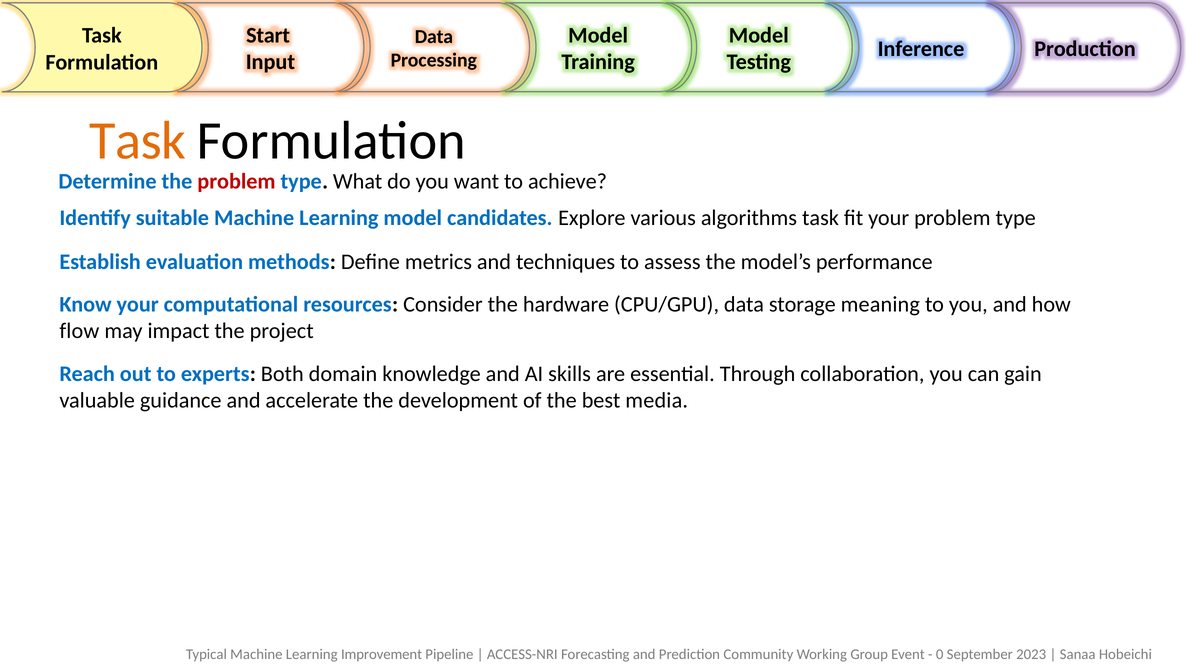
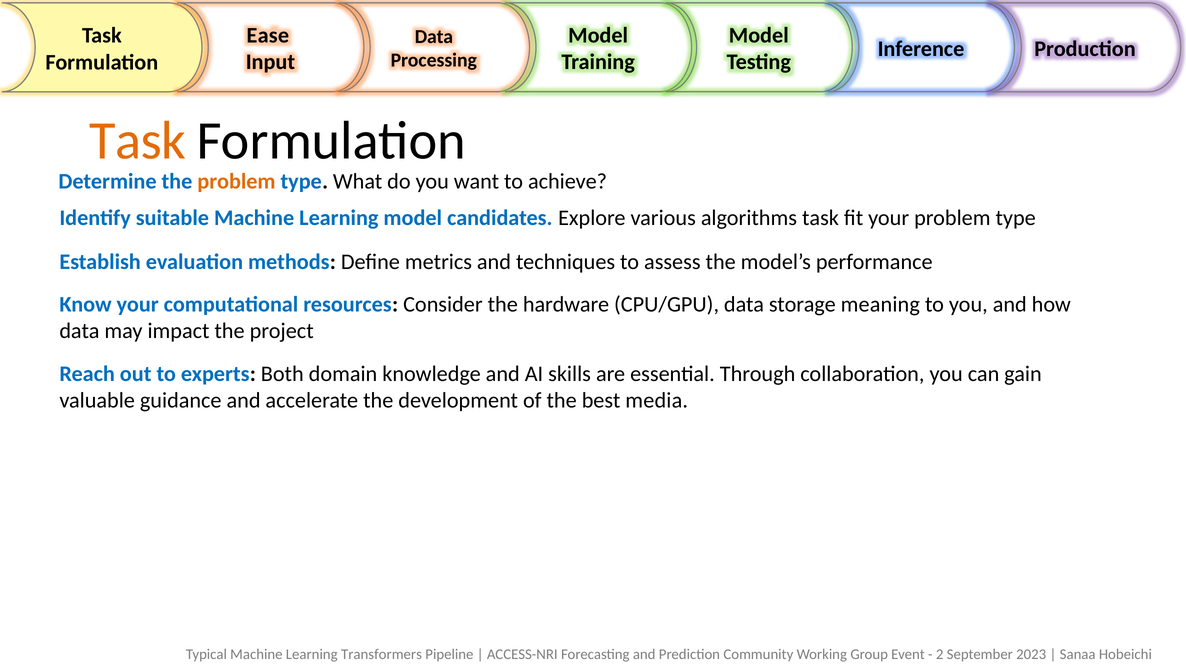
Start: Start -> Ease (268, 35)
problem colour: red -> orange (236, 181)
flow: flow -> data (79, 331)
Improvement: Improvement -> Transformers (381, 654)
0: 0 -> 2 (940, 654)
